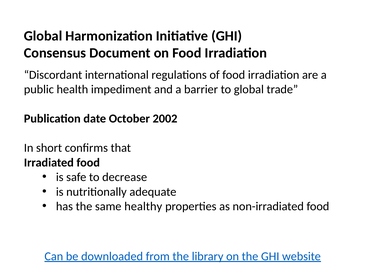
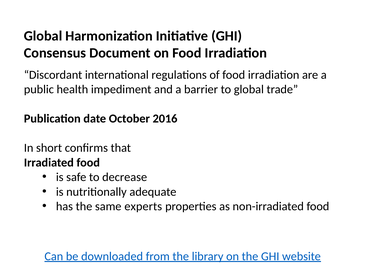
2002: 2002 -> 2016 (165, 119)
healthy: healthy -> experts (143, 207)
